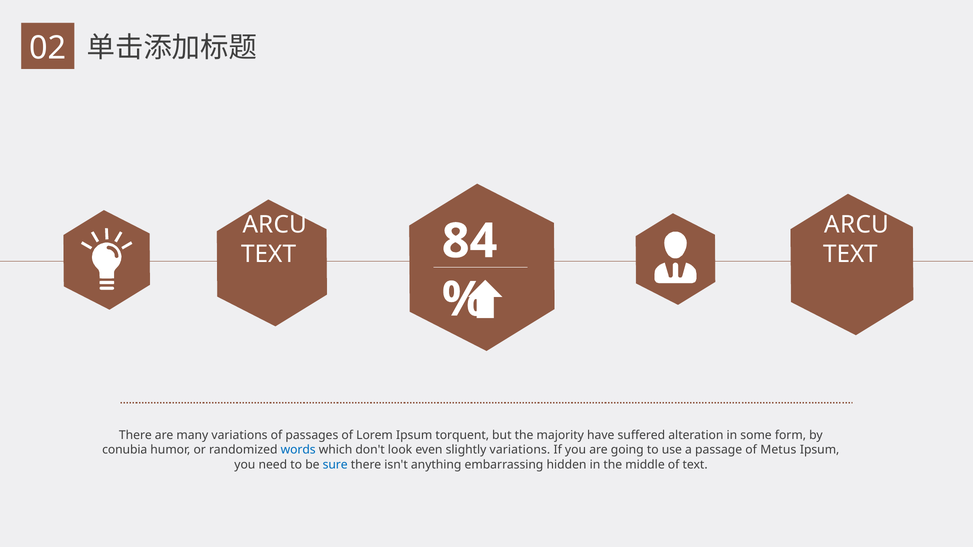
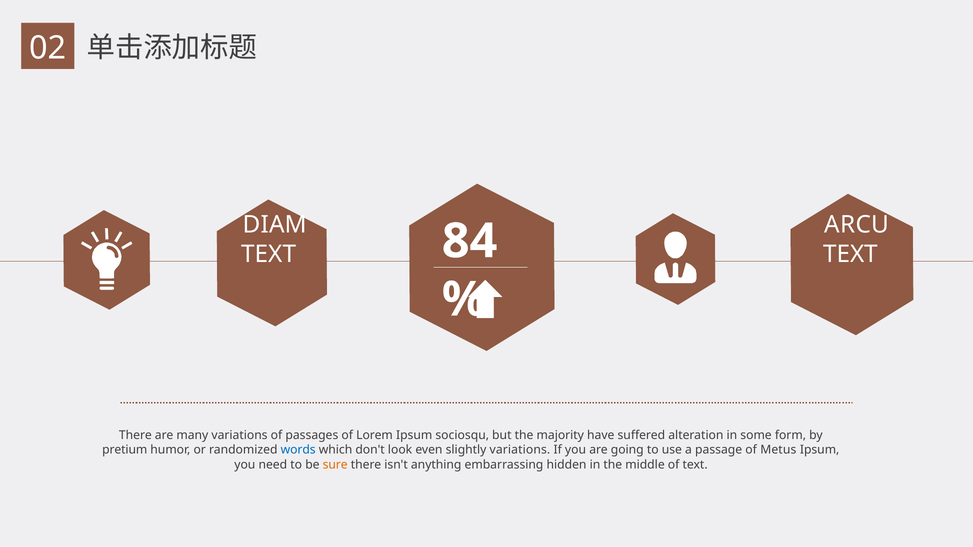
ARCU: ARCU -> DIAM (275, 225)
torquent: torquent -> sociosqu (462, 436)
conubia: conubia -> pretium (125, 450)
sure colour: blue -> orange (335, 465)
